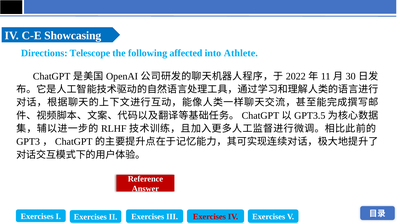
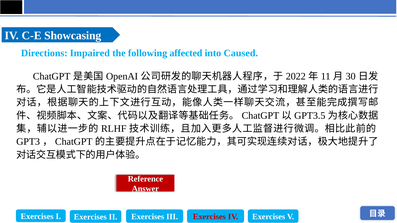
Telescope: Telescope -> Impaired (90, 53)
Athlete: Athlete -> Caused (241, 53)
